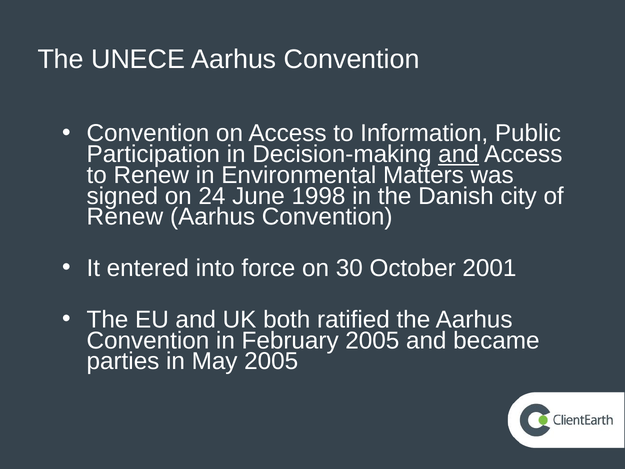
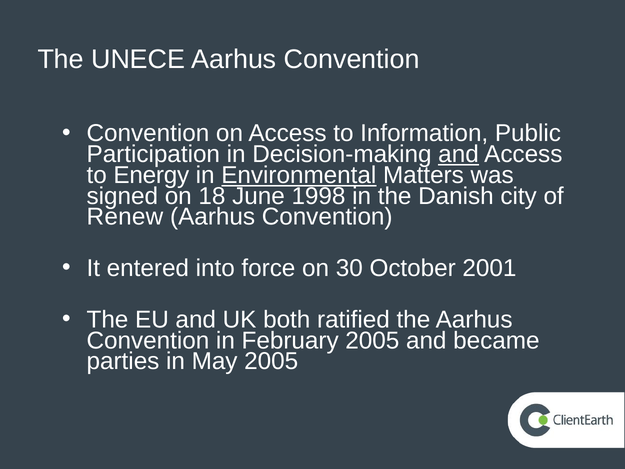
to Renew: Renew -> Energy (151, 175)
Environmental underline: none -> present (299, 175)
24: 24 -> 18 (212, 196)
